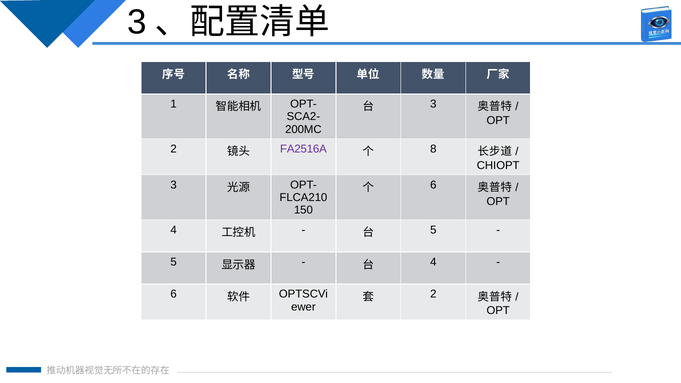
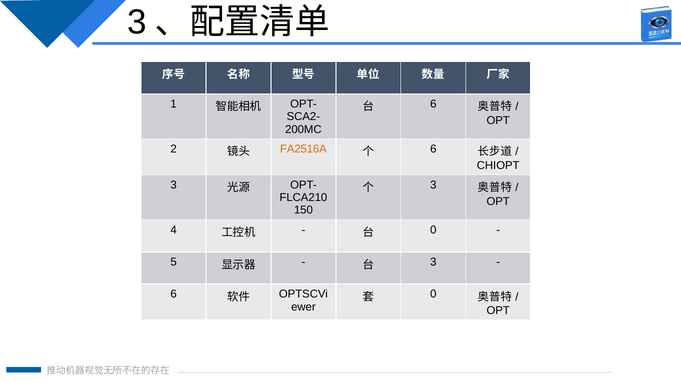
3: 3 -> 6 (433, 104)
FA2516A colour: purple -> orange (303, 149)
8: 8 -> 6 (433, 149)
6: 6 -> 3 (433, 185)
5: 5 -> 0 (433, 230)
4: 4 -> 3 (433, 262)
2: 2 -> 0 (433, 294)
